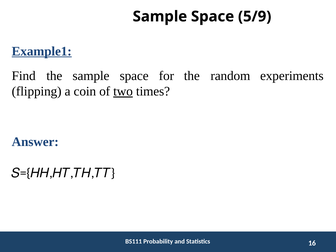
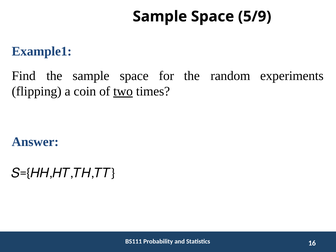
Example1 underline: present -> none (42, 51)
